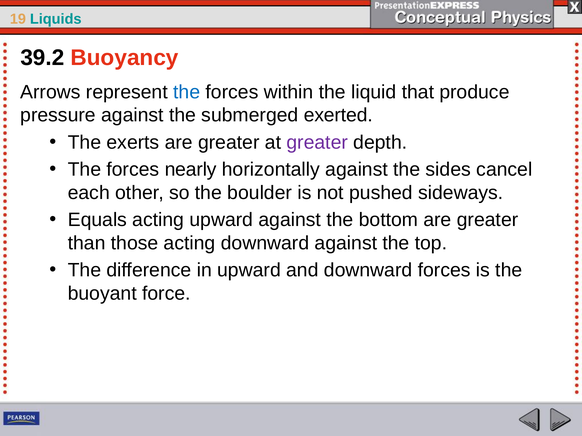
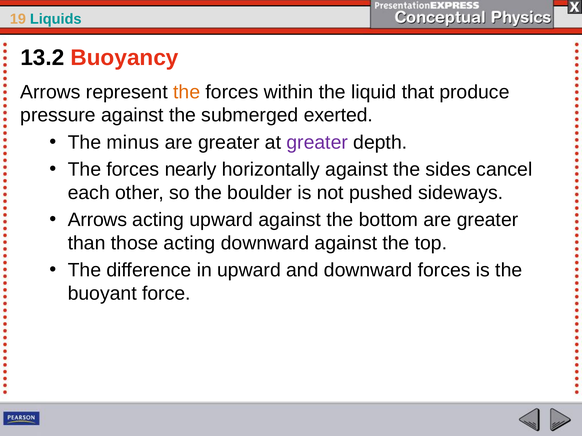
39.2: 39.2 -> 13.2 (42, 58)
the colour: blue -> orange (187, 92)
exerts: exerts -> minus (133, 143)
Equals: Equals -> Arrows (97, 220)
